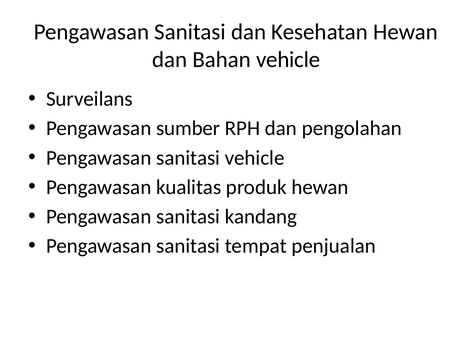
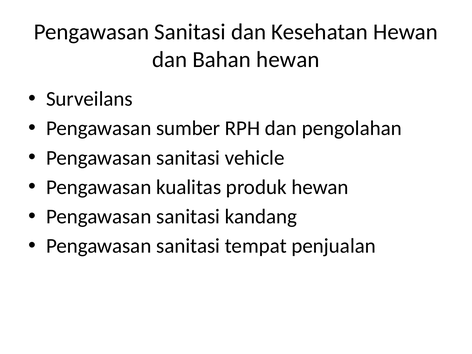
Bahan vehicle: vehicle -> hewan (288, 59)
